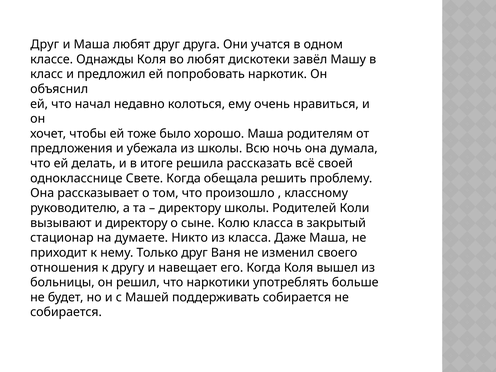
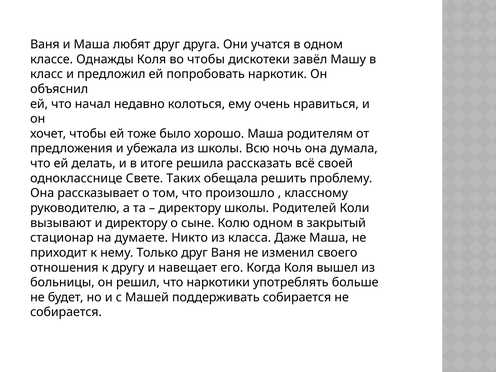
Друг: Друг -> Ваня (45, 44)
во любят: любят -> чтобы (206, 59)
Свете Когда: Когда -> Таких (183, 178)
Колю класса: класса -> одном (273, 223)
